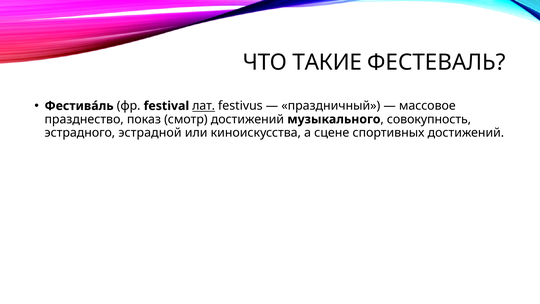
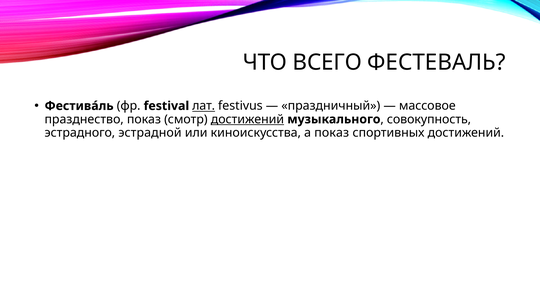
ТАКИЕ: ТАКИЕ -> ВСЕГО (327, 62)
достижений underline: none -> present (247, 119)
а сцене: сцене -> показ (332, 133)
